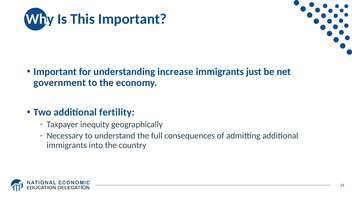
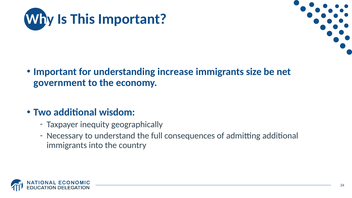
just: just -> size (254, 72)
fertility: fertility -> wisdom (117, 112)
